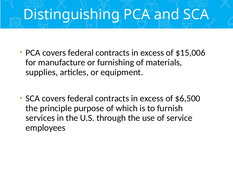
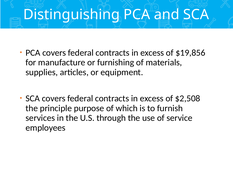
$15,006: $15,006 -> $19,856 (190, 53)
$6,500: $6,500 -> $2,508 (188, 98)
